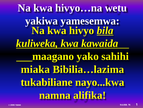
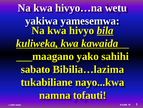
miaka: miaka -> sabato (35, 69)
alifika: alifika -> tofauti (90, 95)
